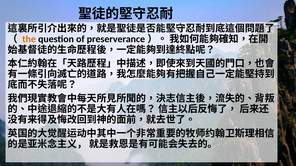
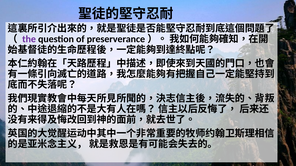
the colour: orange -> purple (29, 39)
